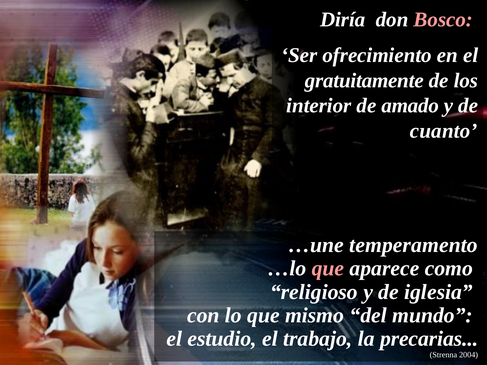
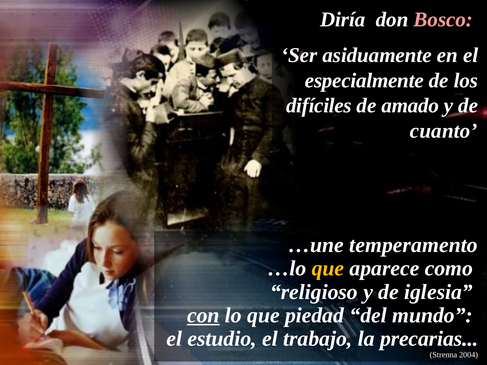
ofrecimiento: ofrecimiento -> asiduamente (377, 55)
gratuitamente: gratuitamente -> especialmente (364, 81)
interior: interior -> difíciles (319, 106)
que colour: pink -> yellow (328, 269)
con underline: none -> present (203, 315)
mismo: mismo -> piedad (315, 315)
